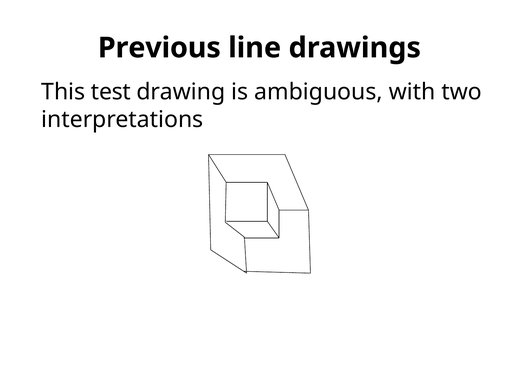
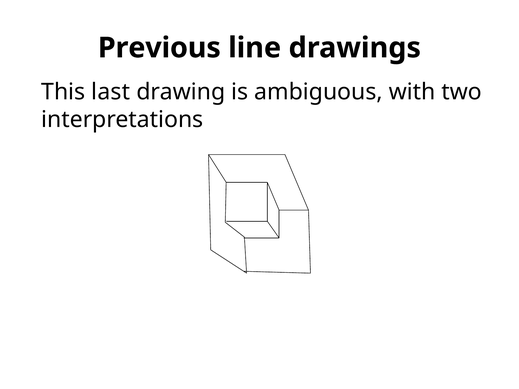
test: test -> last (111, 92)
